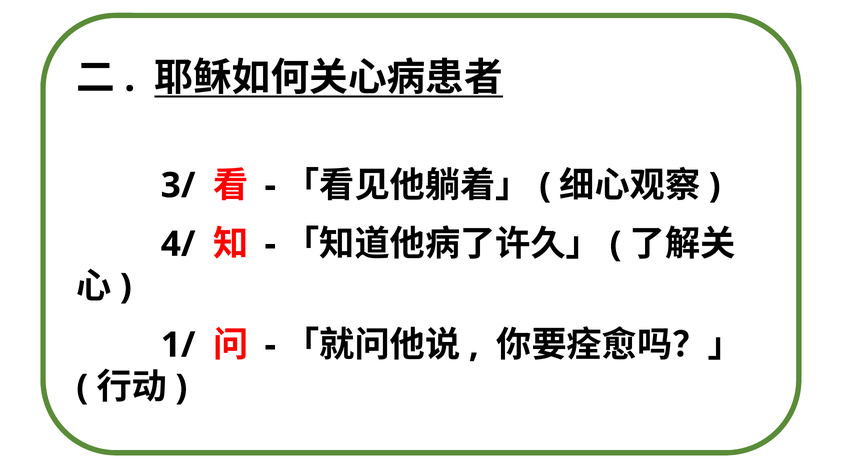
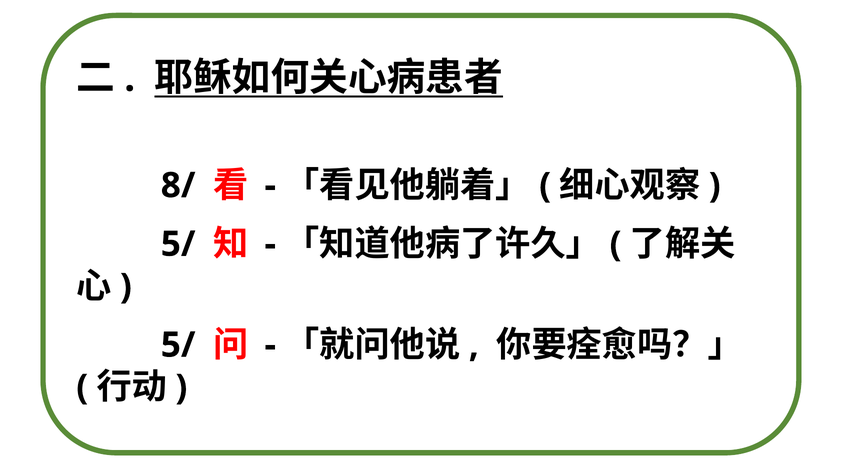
3/: 3/ -> 8/ (178, 186)
4/: 4/ -> 5/ (178, 244)
1/: 1/ -> 5/ (178, 345)
